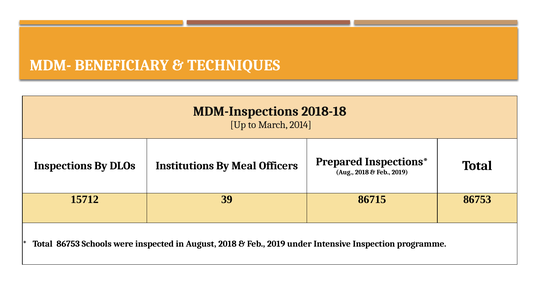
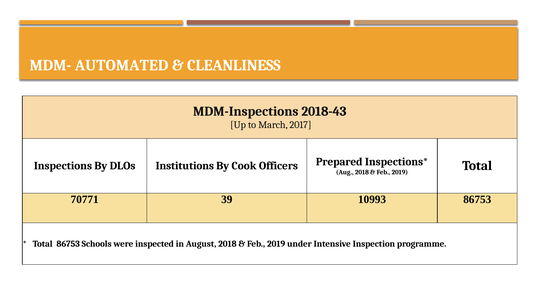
BENEFICIARY: BENEFICIARY -> AUTOMATED (122, 65)
TECHNIQUES: TECHNIQUES -> CLEANLINESS (234, 65)
2018-18: 2018-18 -> 2018-43 (324, 111)
2014: 2014 -> 2017 (301, 125)
Meal: Meal -> Cook (244, 166)
15712: 15712 -> 70771 (85, 200)
86715: 86715 -> 10993 (372, 200)
